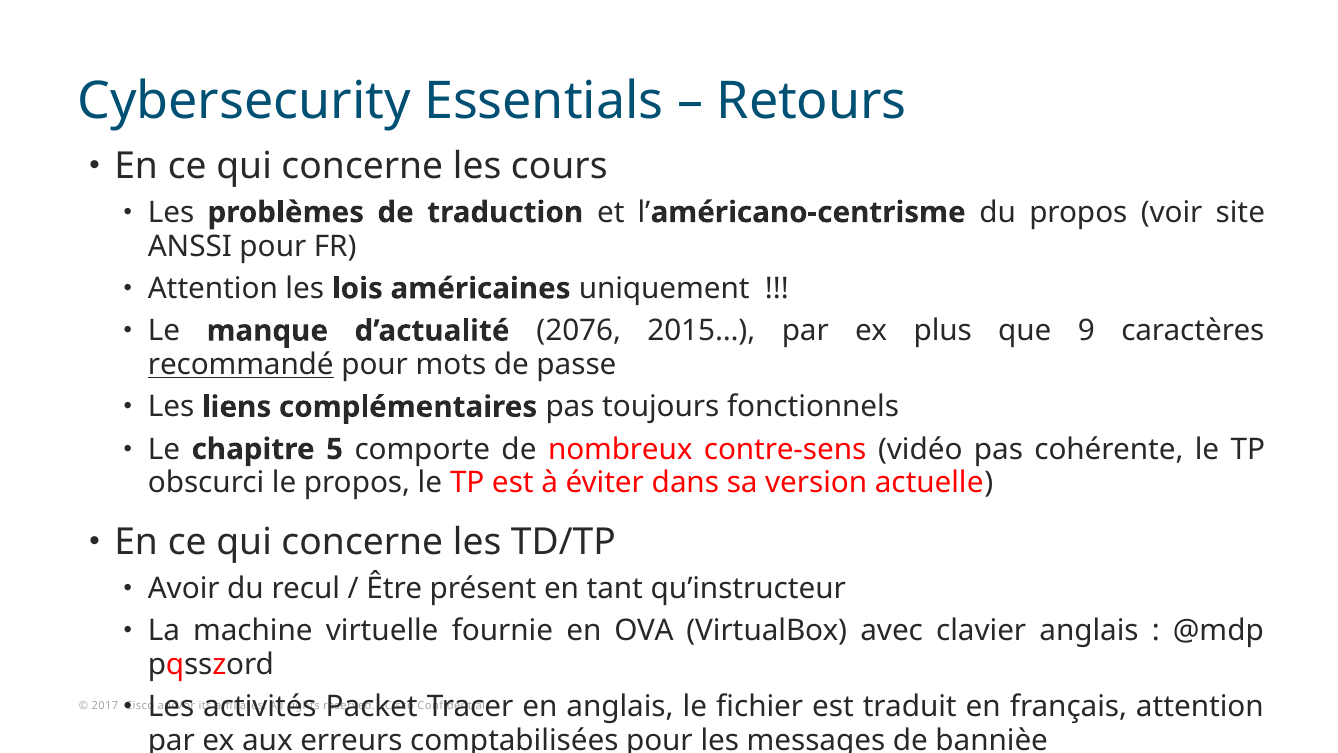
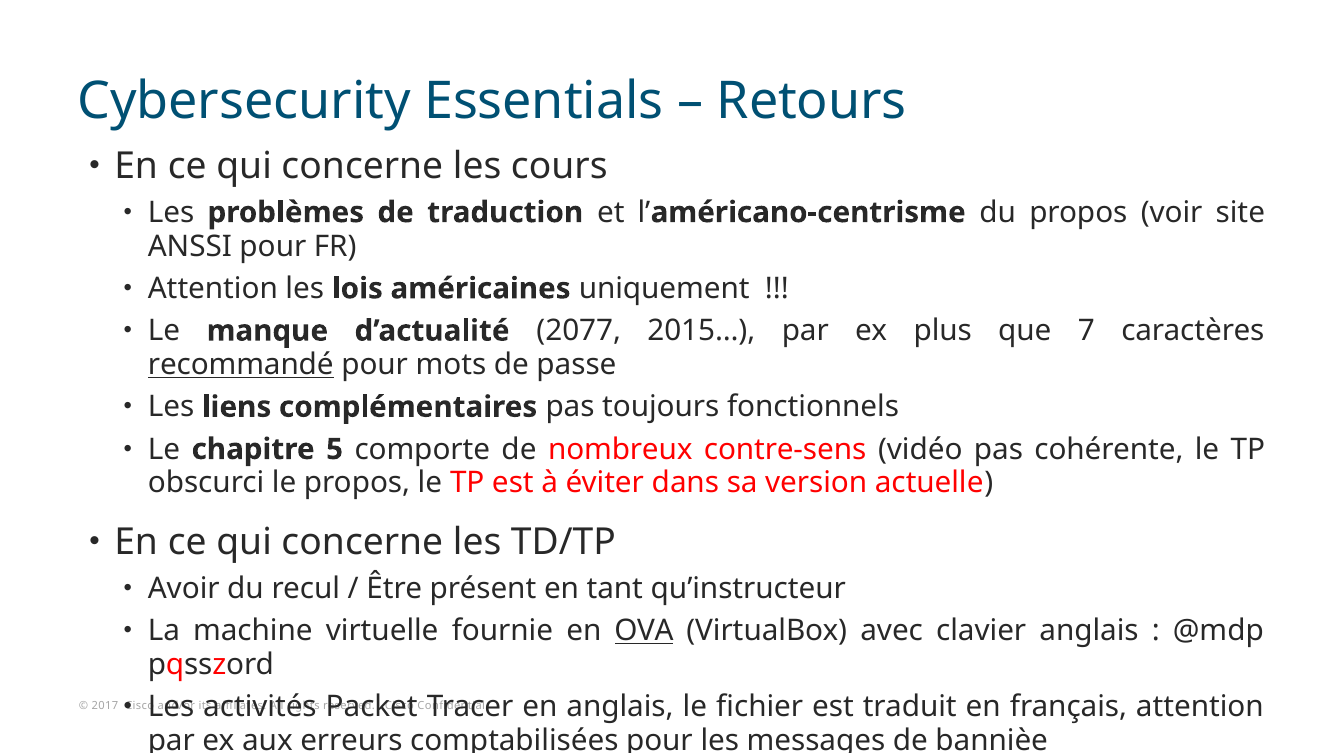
2076: 2076 -> 2077 (579, 331)
9: 9 -> 7 (1086, 331)
OVA underline: none -> present (644, 630)
